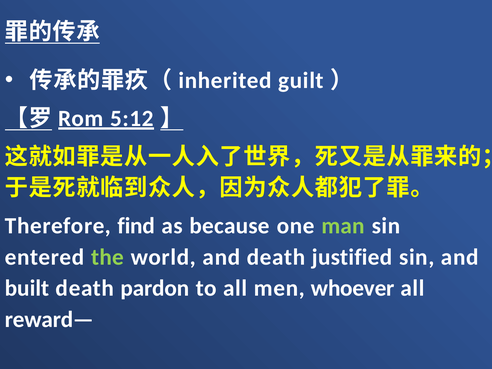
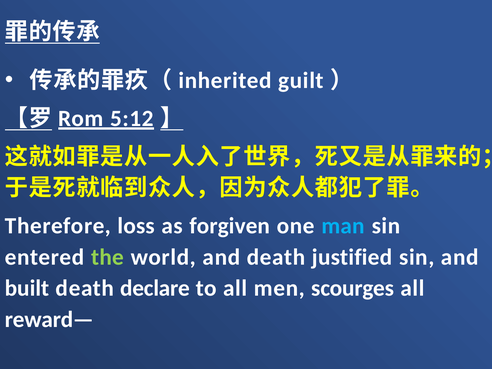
find: find -> loss (136, 226)
because: because -> forgiven (230, 226)
man colour: light green -> light blue (343, 226)
pardon: pardon -> declare (155, 288)
whoever: whoever -> scourges (353, 288)
